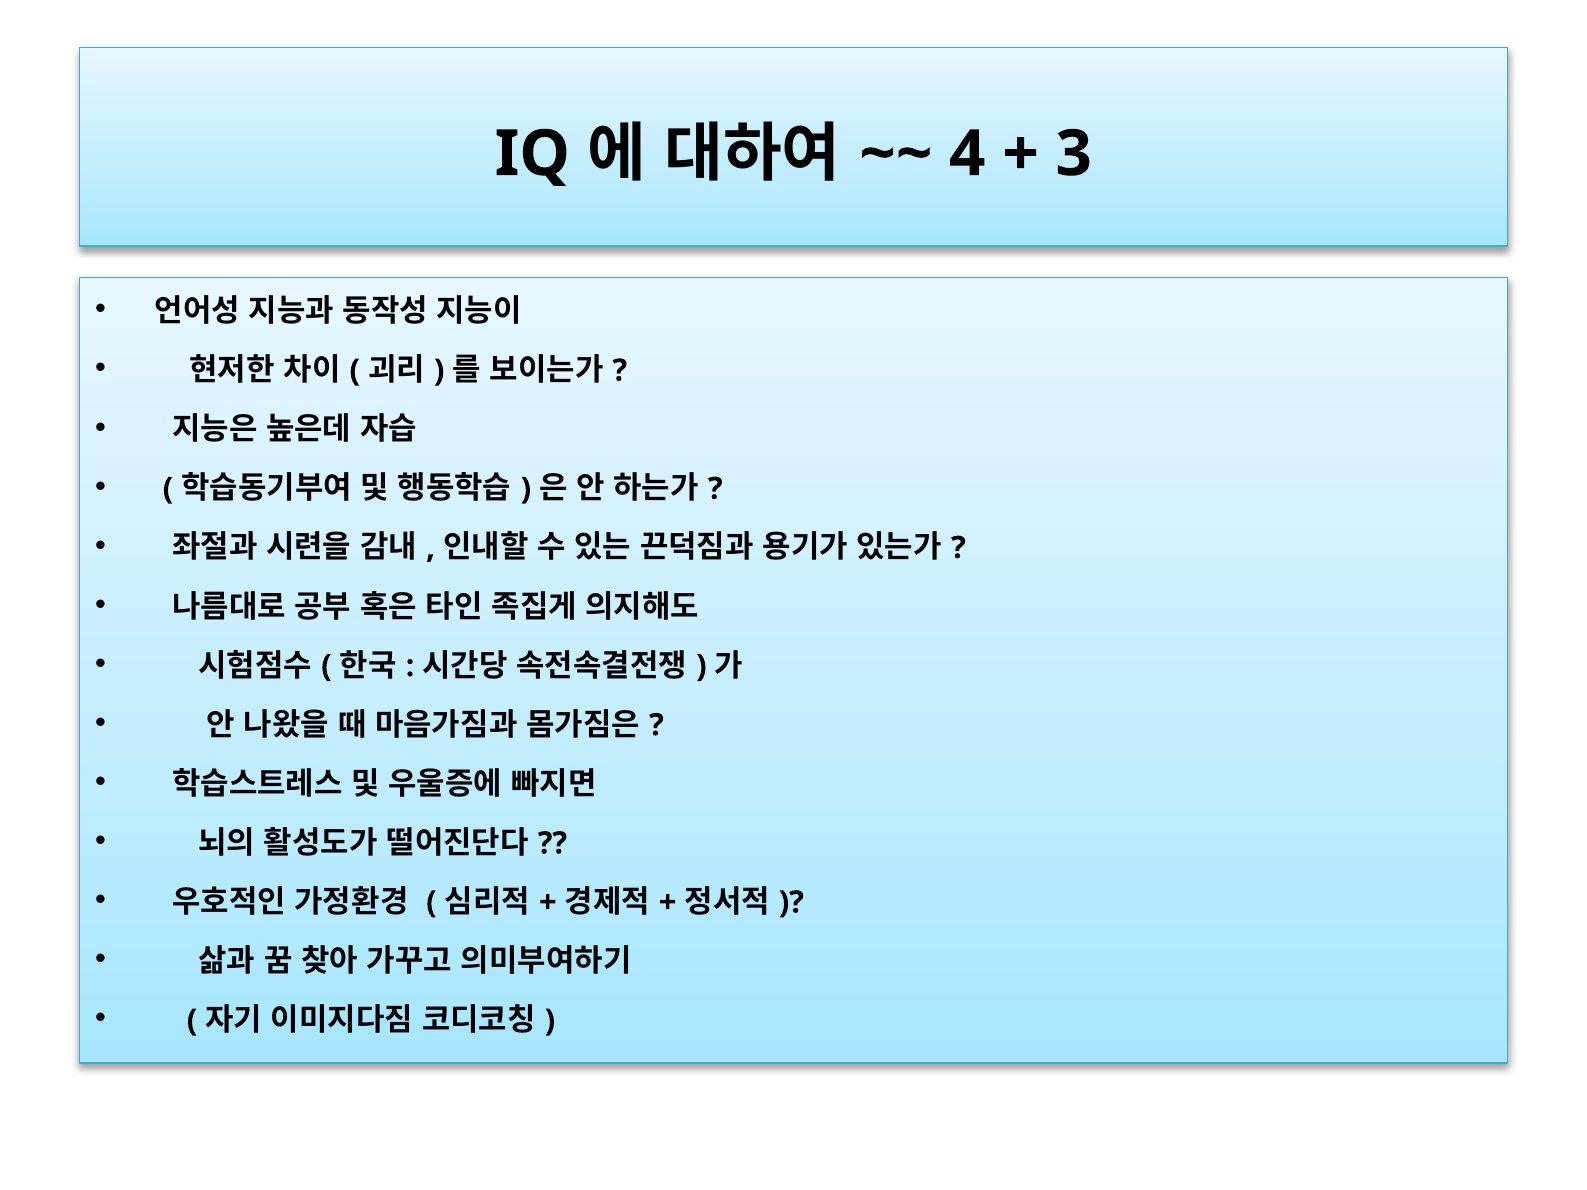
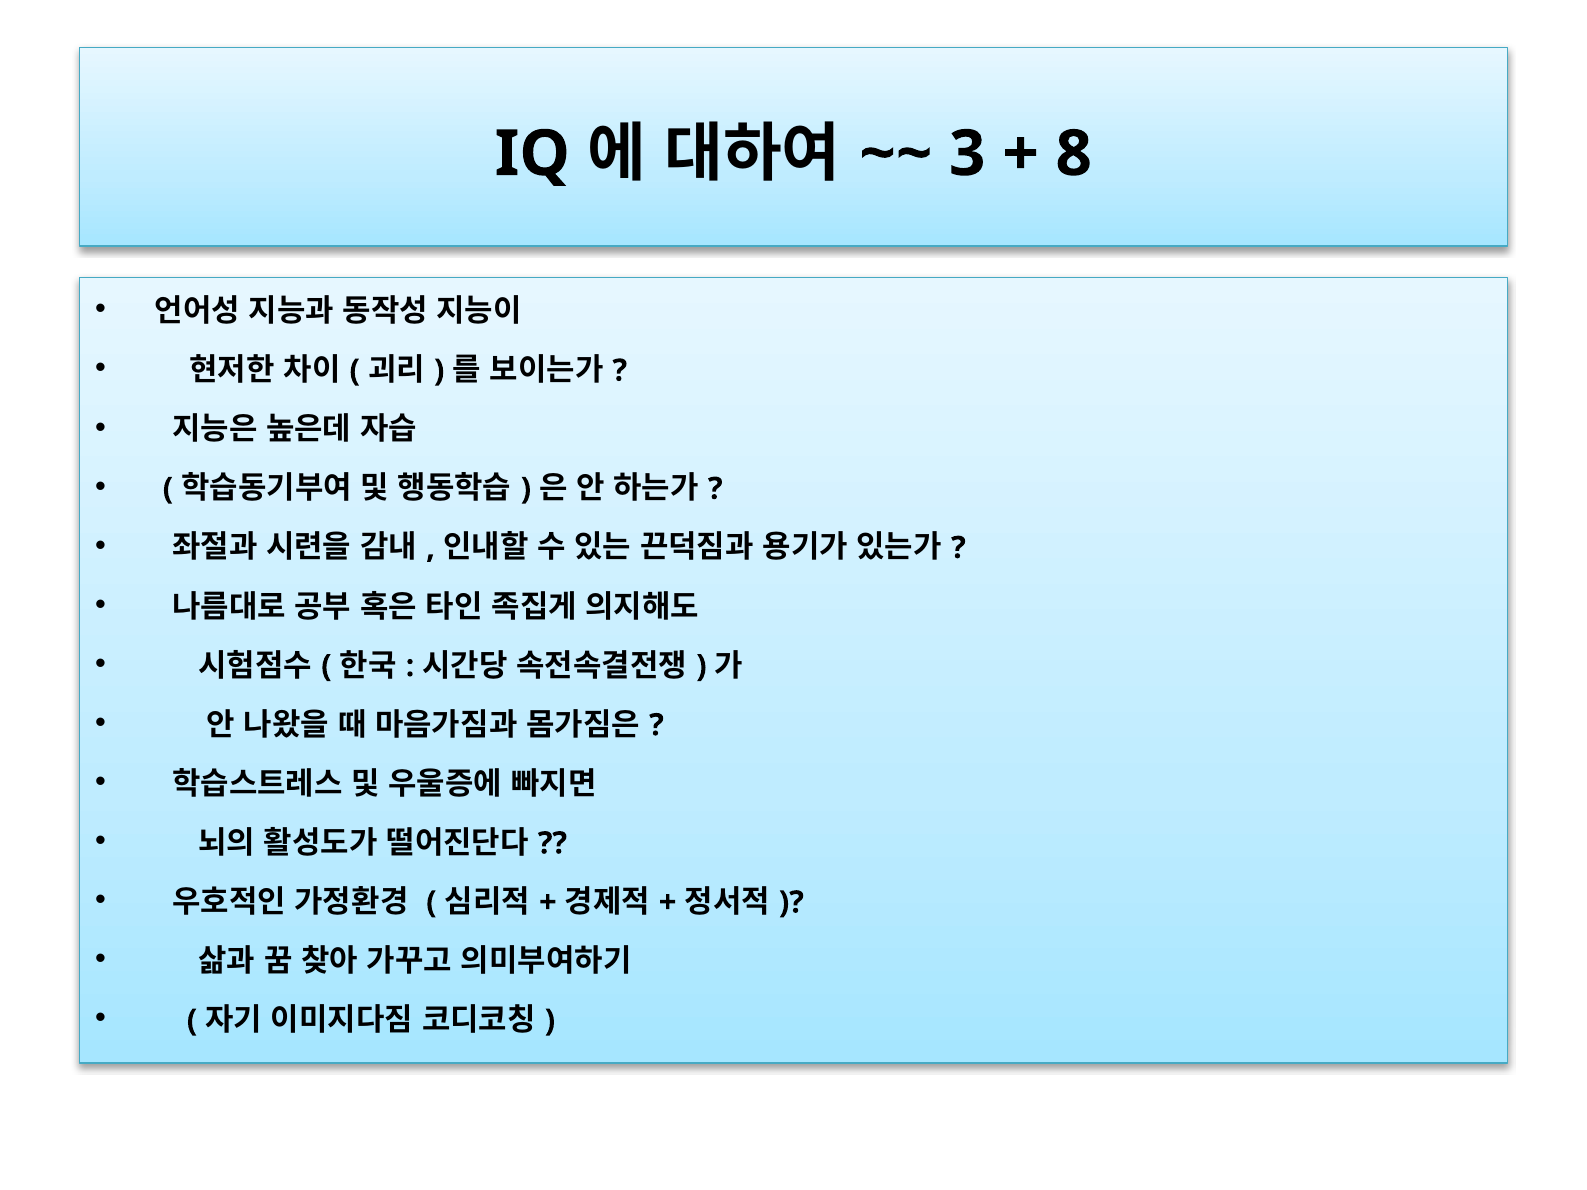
4: 4 -> 3 (967, 154)
3: 3 -> 8 (1074, 154)
